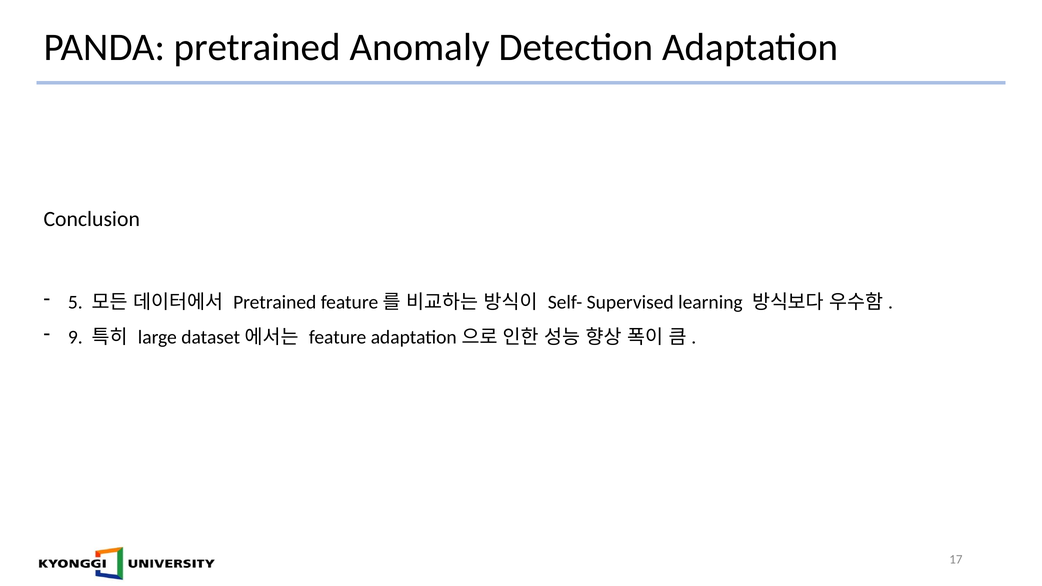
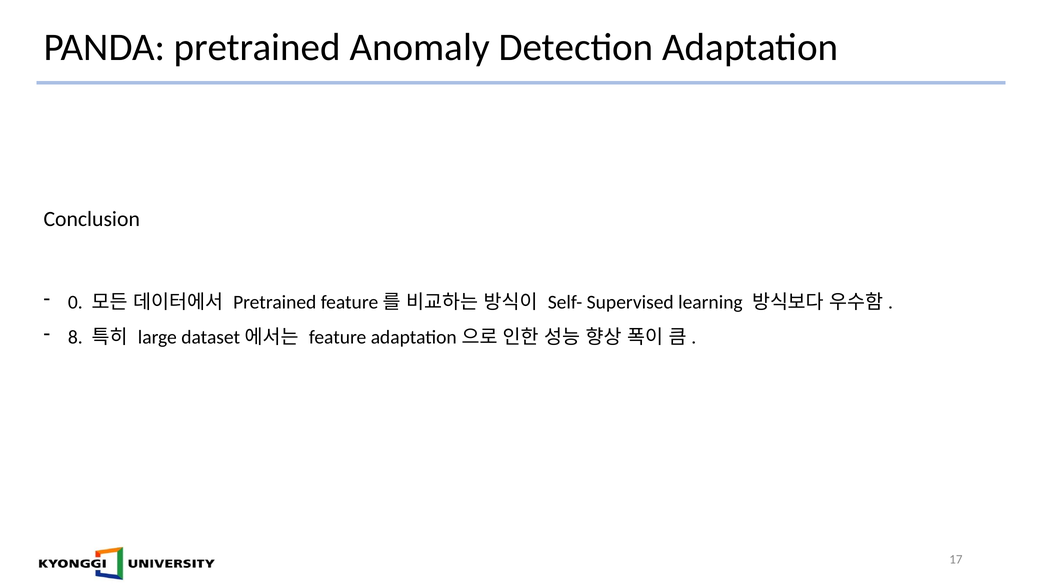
5: 5 -> 0 (75, 302)
9: 9 -> 8 (75, 337)
